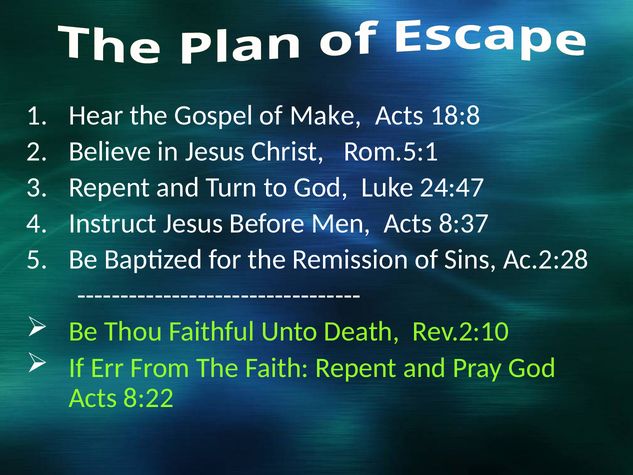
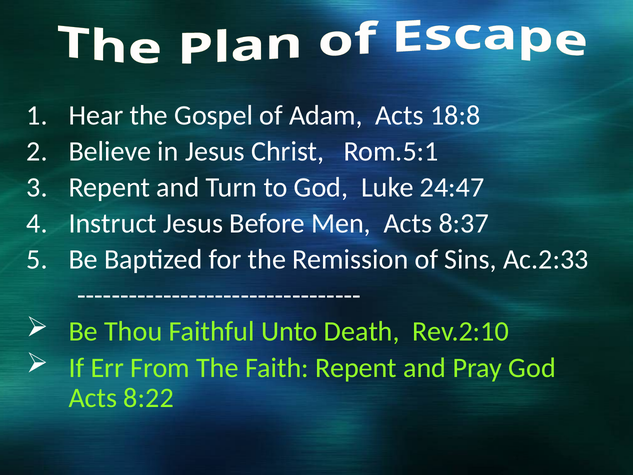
Make: Make -> Adam (326, 115)
Ac.2:28: Ac.2:28 -> Ac.2:33 (546, 259)
